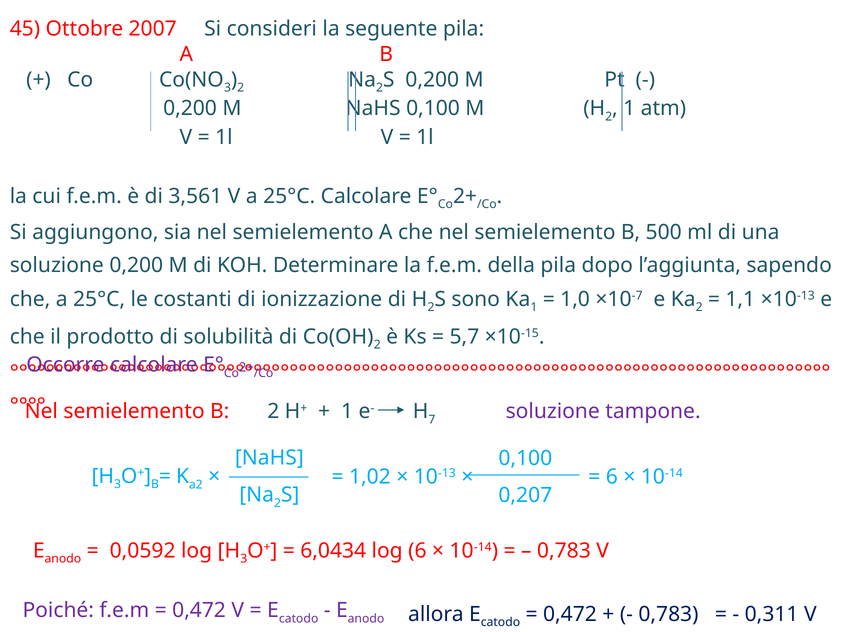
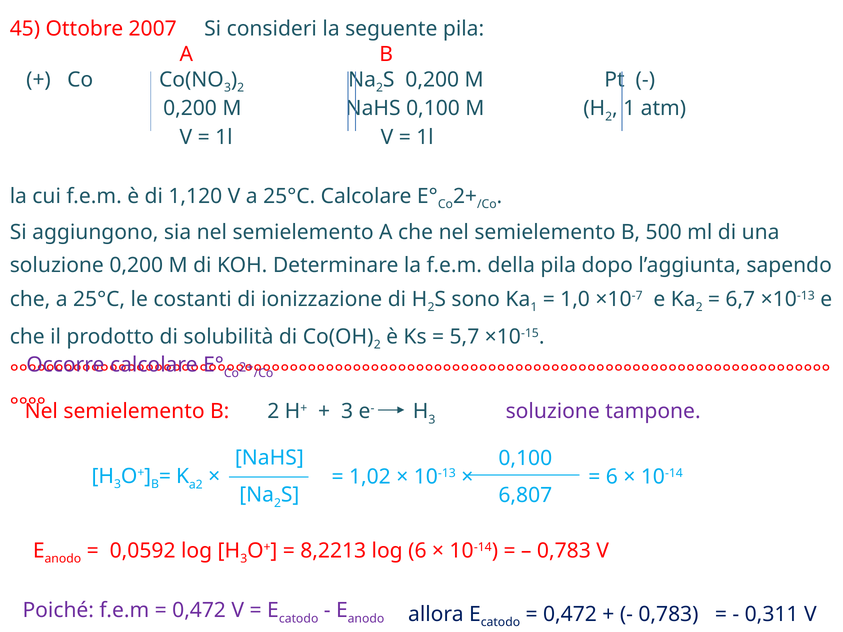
3,561: 3,561 -> 1,120 (195, 196)
1,1: 1,1 -> 6,7 (740, 299)
1: 1 -> 3 (347, 412)
7: 7 -> 3 (432, 420)
0,207: 0,207 -> 6,807 (525, 495)
6,0434: 6,0434 -> 8,2213 (333, 551)
